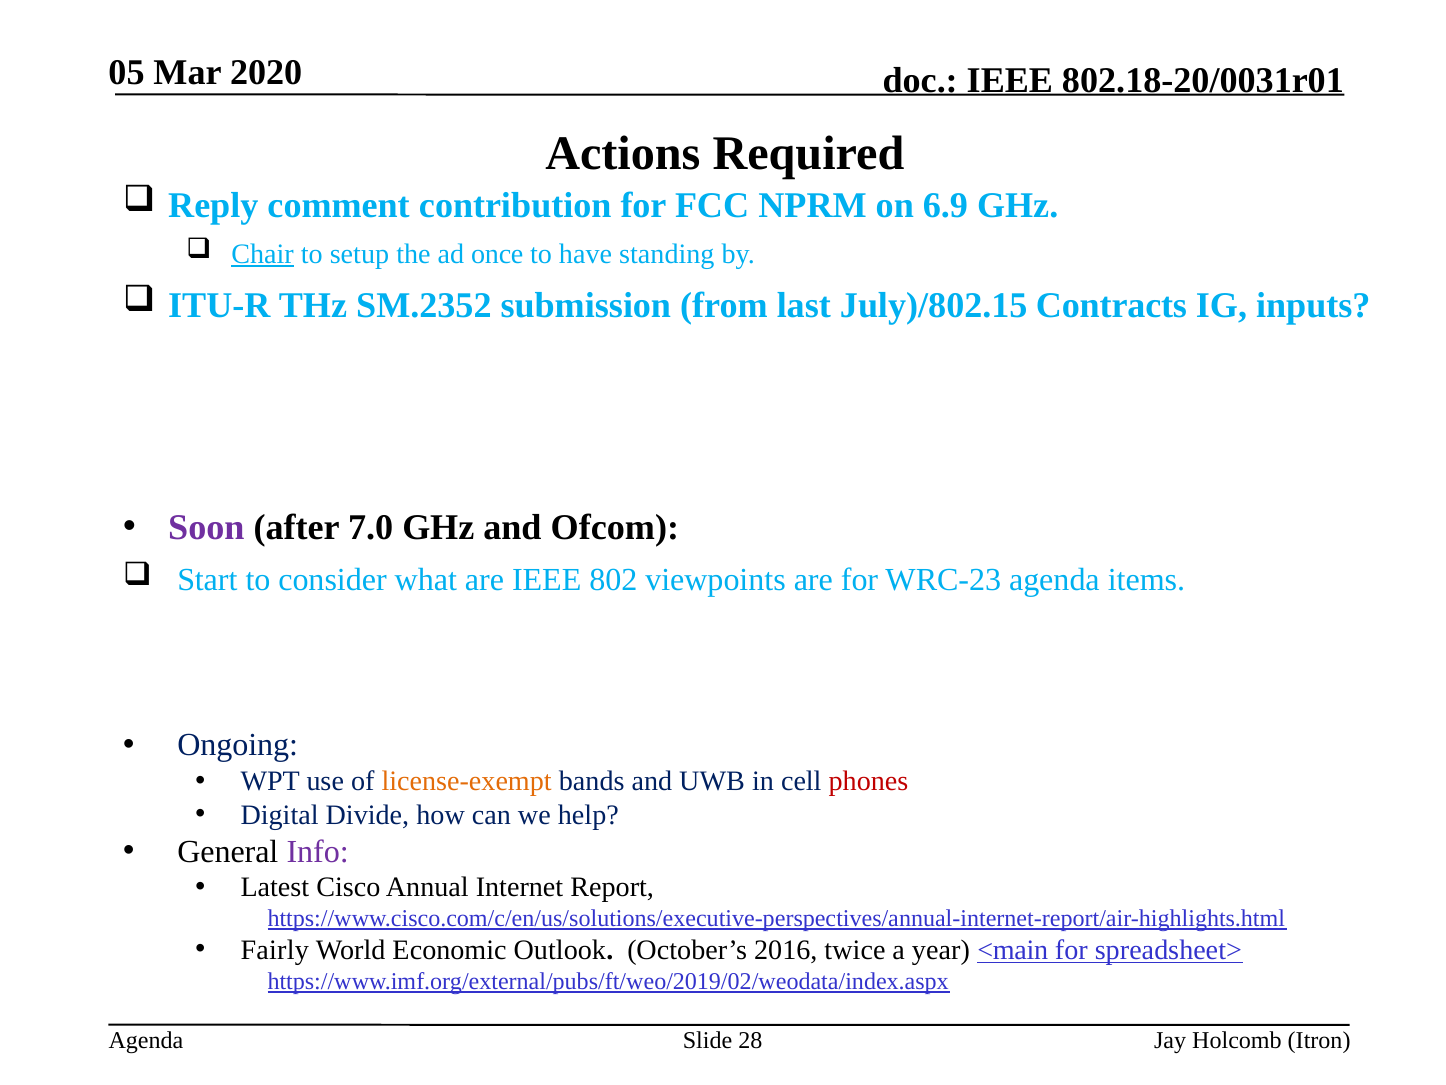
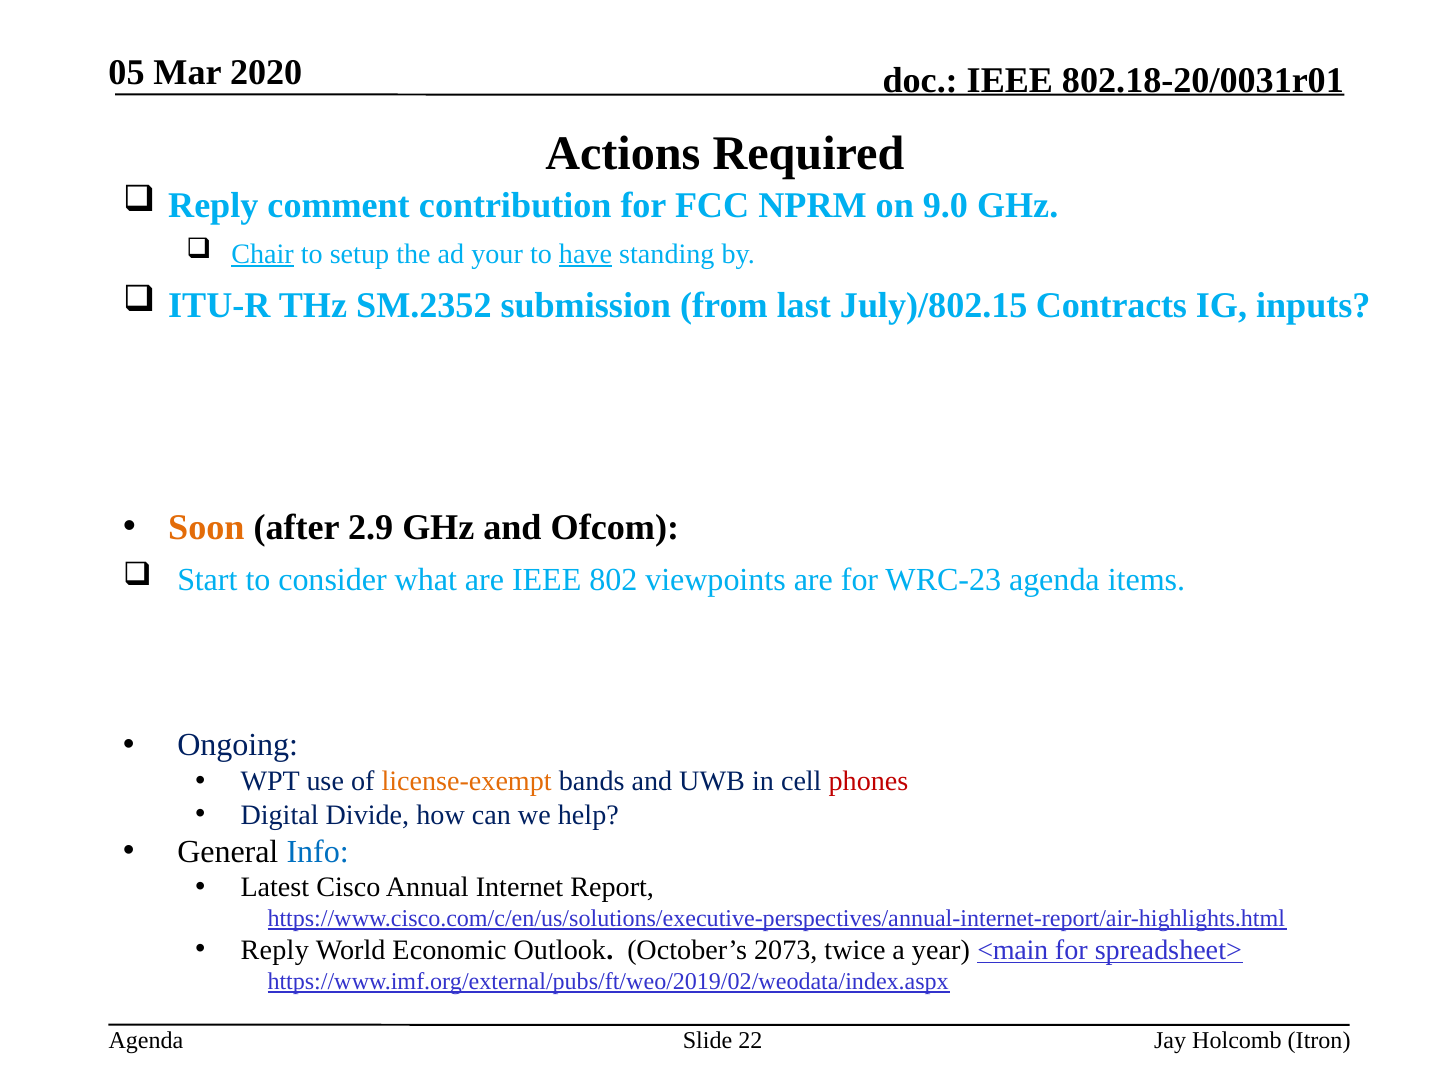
6.9: 6.9 -> 9.0 (945, 206)
once: once -> your (497, 254)
have underline: none -> present (586, 254)
Soon colour: purple -> orange (206, 527)
7.0: 7.0 -> 2.9 (371, 527)
Info colour: purple -> blue (318, 851)
Fairly: Fairly -> Reply (275, 950)
2016: 2016 -> 2073 (786, 950)
28: 28 -> 22 (750, 1040)
